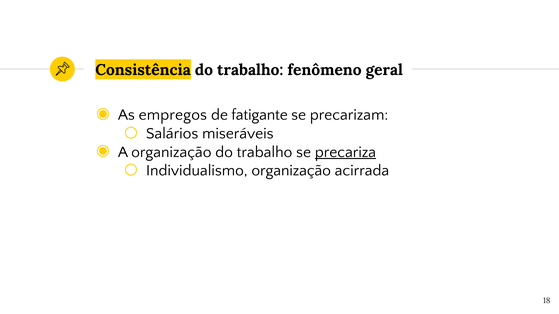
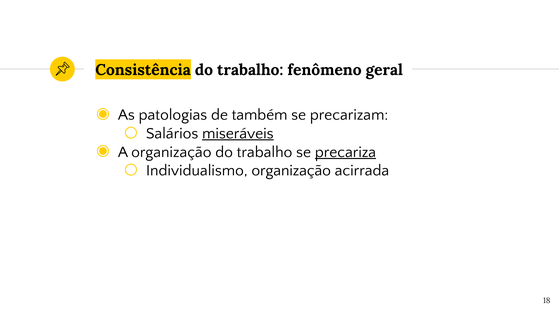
empregos: empregos -> patologias (173, 115)
fatigante: fatigante -> também (260, 115)
miseráveis underline: none -> present (238, 133)
